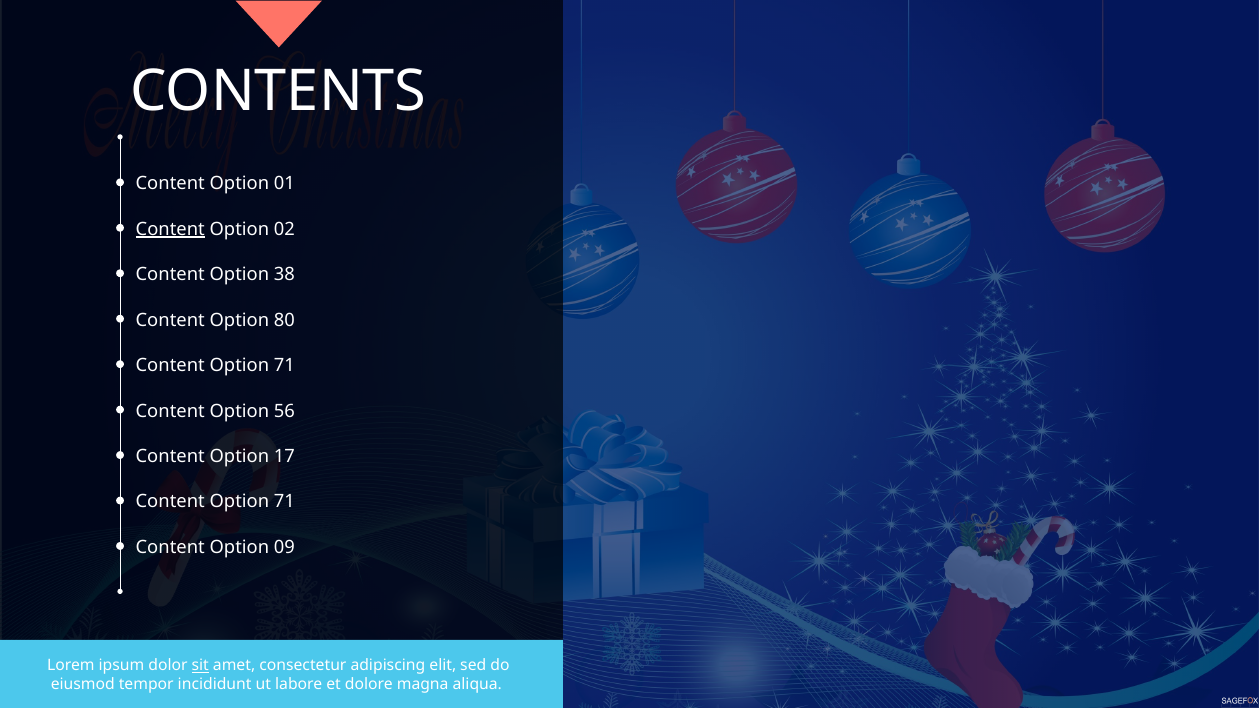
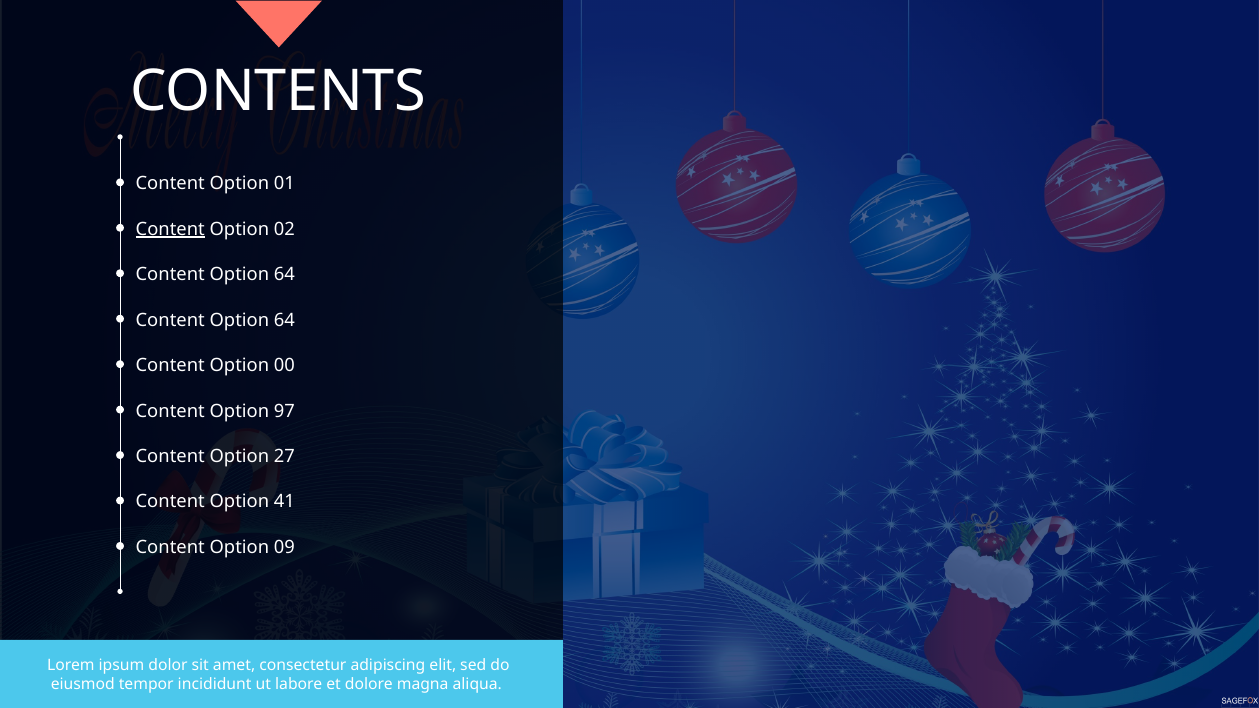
38: 38 -> 64 (284, 274)
80: 80 -> 64 (284, 320)
71: 71 -> 00 (284, 366)
56: 56 -> 97 (284, 411)
17: 17 -> 27 (284, 456)
71: 71 -> 41 (284, 502)
sit underline: present -> none (200, 665)
